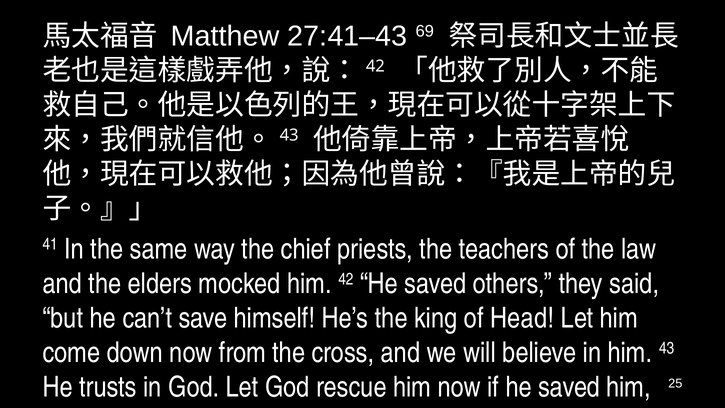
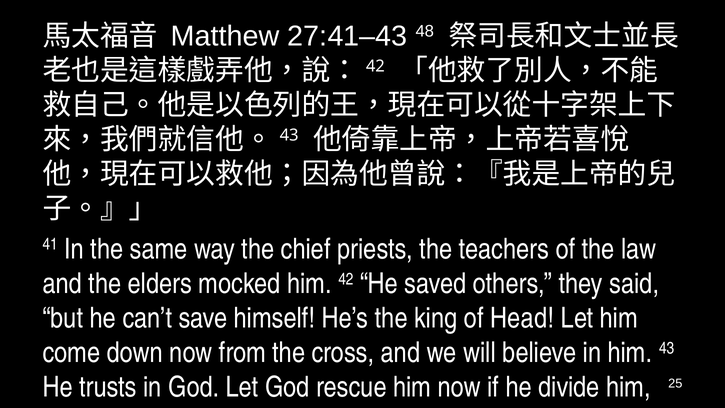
69: 69 -> 48 (425, 31)
if he saved: saved -> divide (569, 387)
